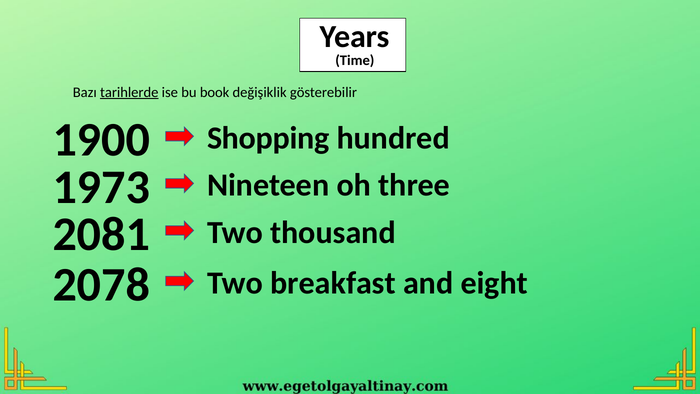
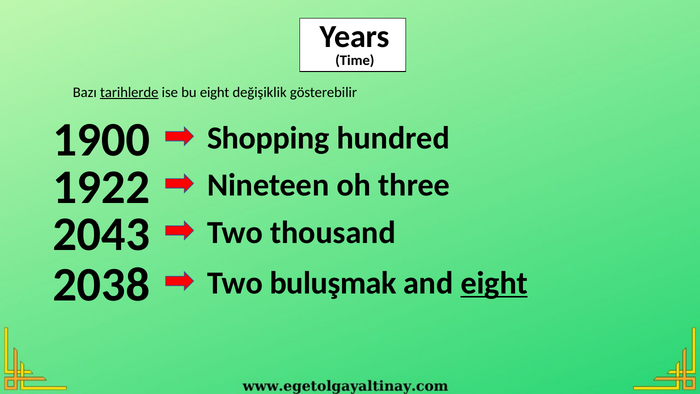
bu book: book -> eight (215, 92)
1973: 1973 -> 1922 (101, 187)
2081: 2081 -> 2043 (101, 234)
2078: 2078 -> 2038 (101, 285)
breakfast: breakfast -> buluşmak (333, 283)
eight underline: none -> present (494, 283)
